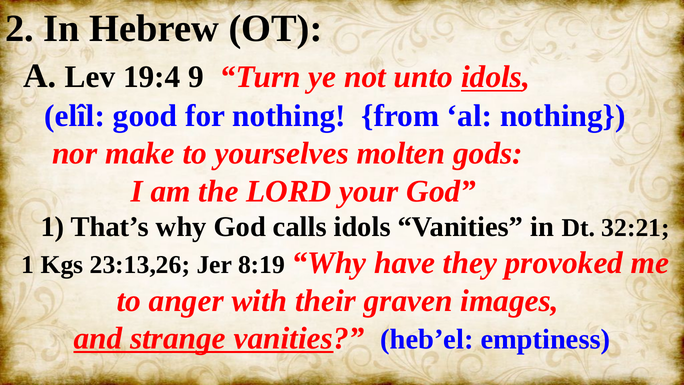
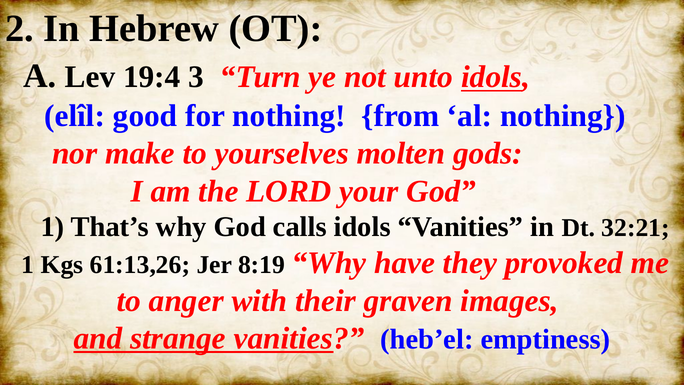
9: 9 -> 3 (196, 77)
23:13,26: 23:13,26 -> 61:13,26 (140, 265)
